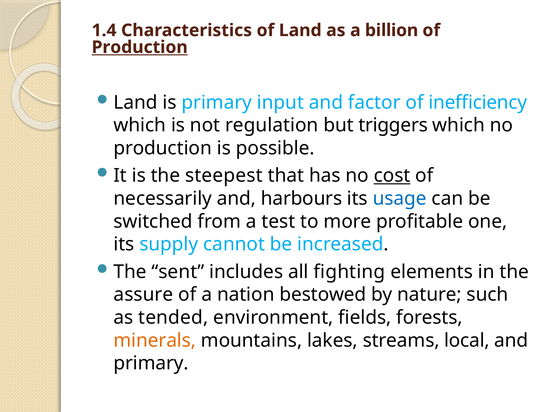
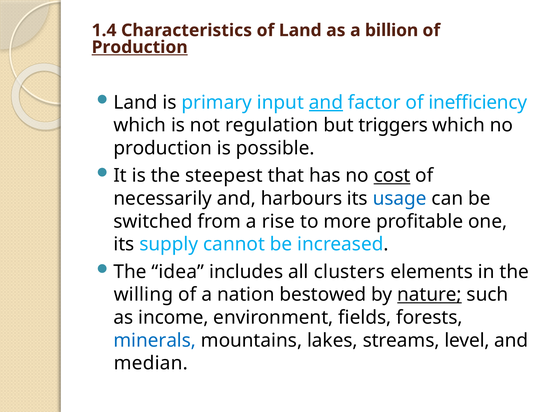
and underline: none -> present (326, 102)
test: test -> rise (278, 221)
sent: sent -> idea (178, 272)
fighting: fighting -> clusters (349, 272)
assure: assure -> willing (143, 295)
nature underline: none -> present (429, 295)
tended: tended -> income (173, 317)
minerals colour: orange -> blue (155, 340)
local: local -> level (467, 340)
primary: primary -> median (151, 363)
